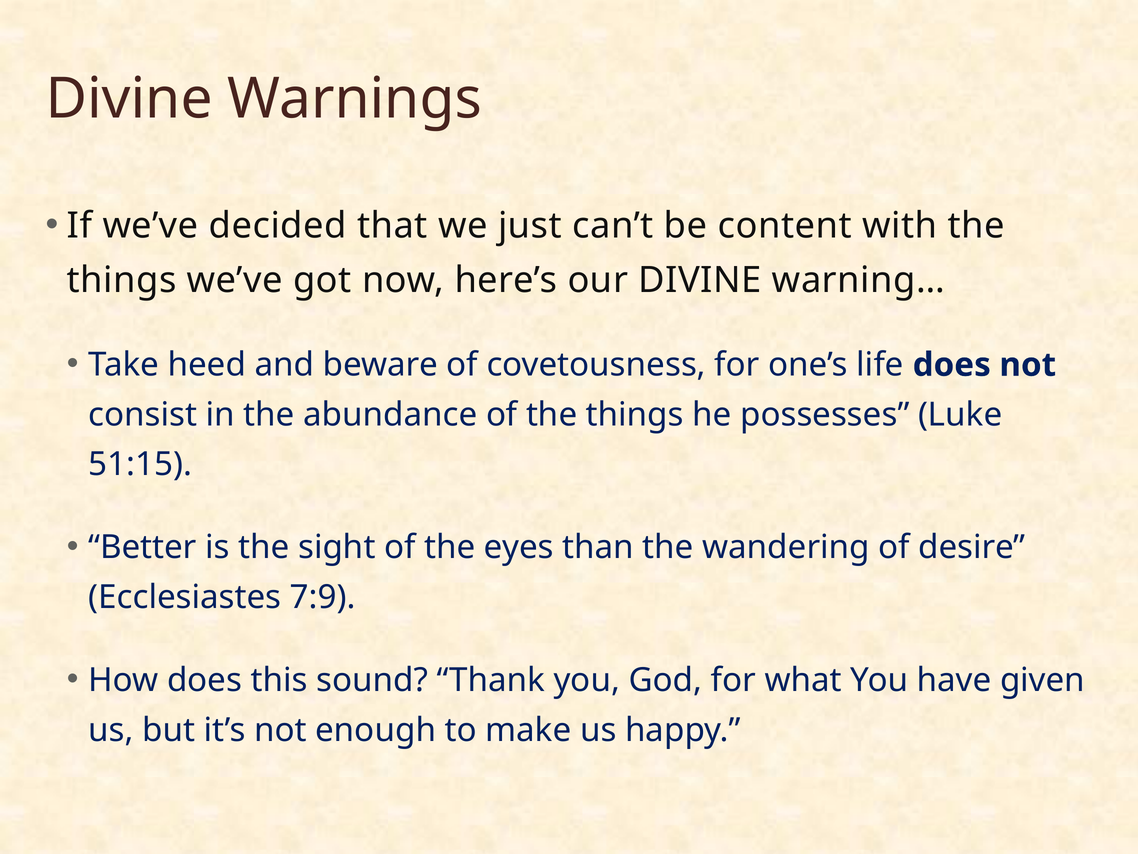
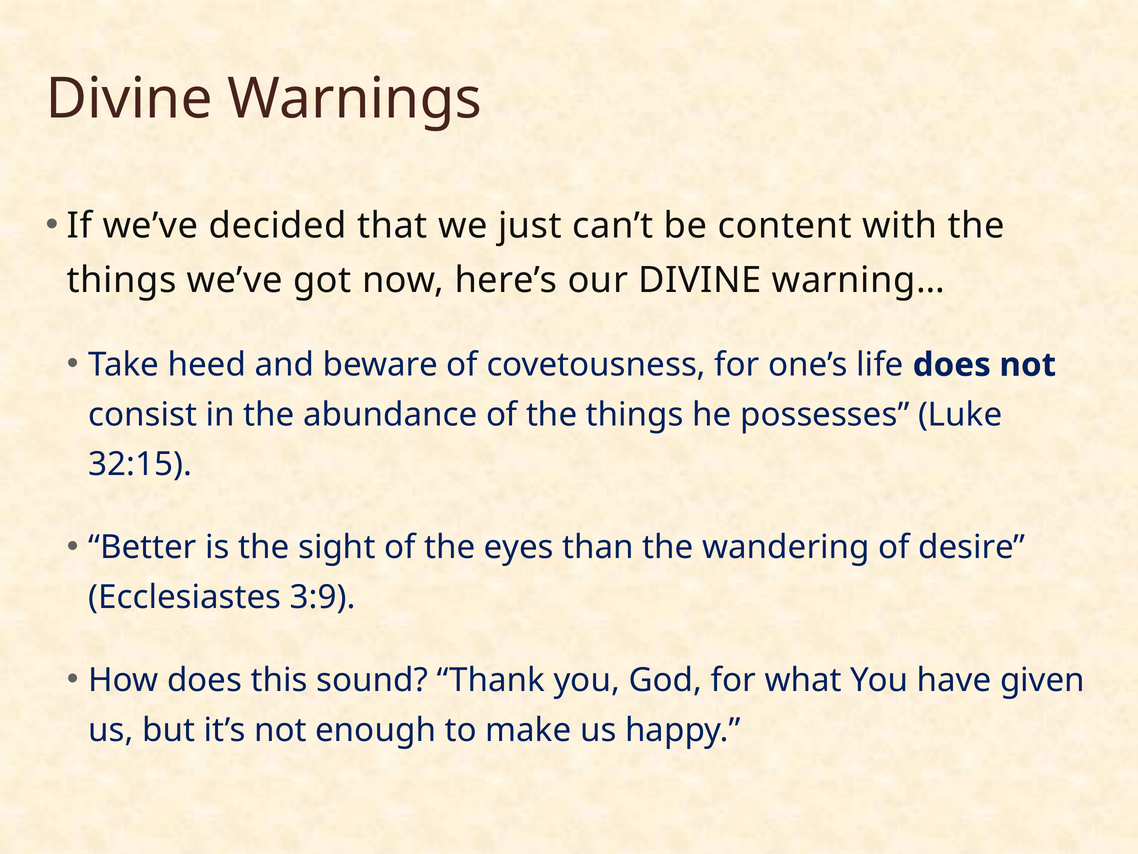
51:15: 51:15 -> 32:15 (140, 464)
7:9: 7:9 -> 3:9 (323, 597)
